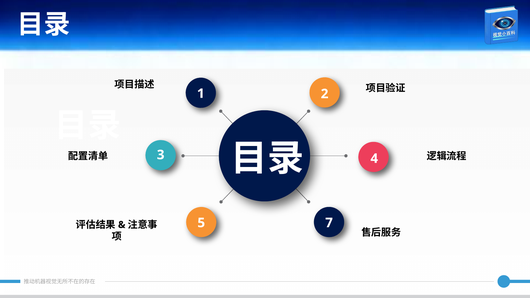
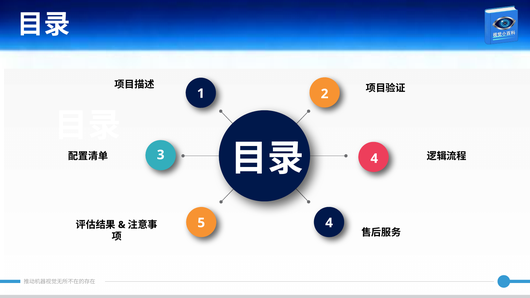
5 7: 7 -> 4 (329, 223)
